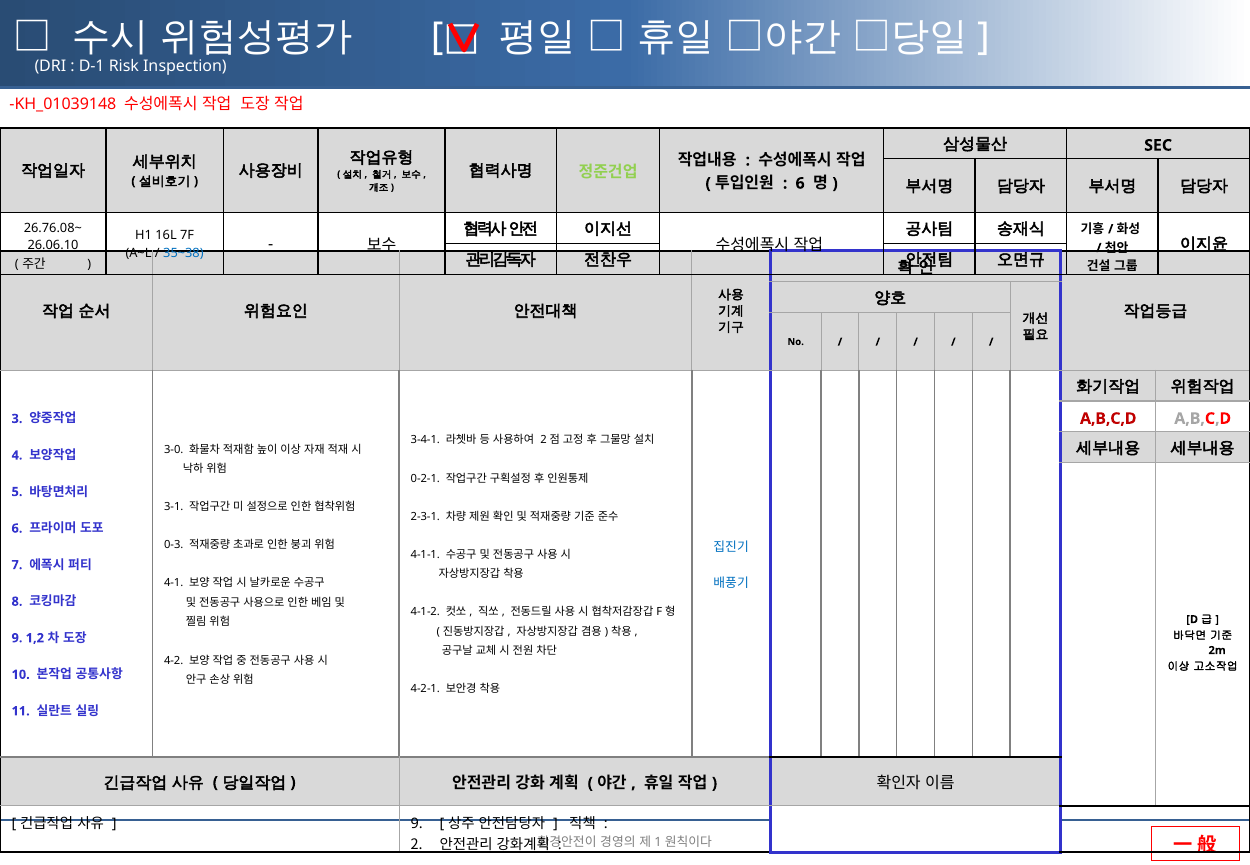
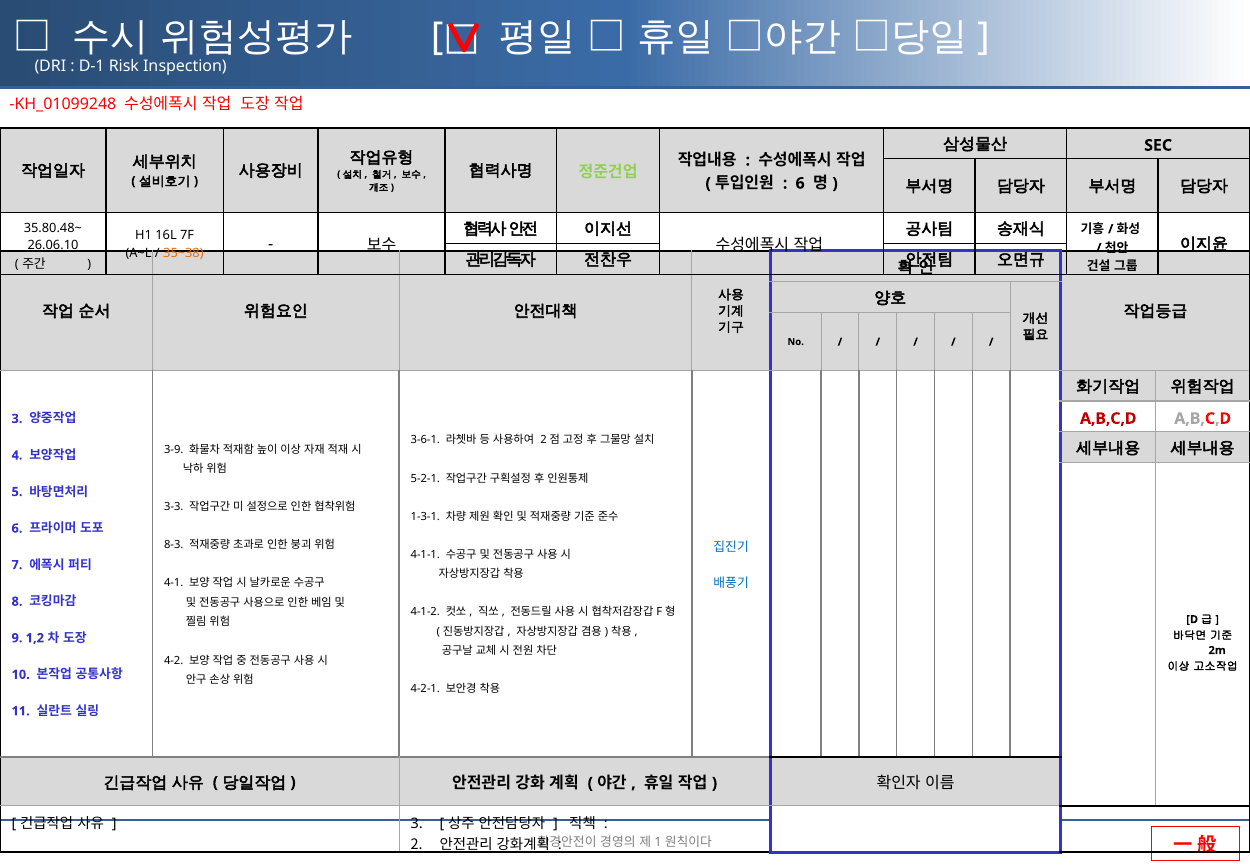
KH_01039148: KH_01039148 -> KH_01099248 (63, 104)
26.76.08~: 26.76.08~ -> 35.80.48~ (53, 228)
35~38 colour: blue -> orange (183, 253)
3-4-1: 3-4-1 -> 3-6-1 (425, 440)
3-0: 3-0 -> 3-9 (174, 450)
0-2-1: 0-2-1 -> 5-2-1 (425, 479)
3-1: 3-1 -> 3-3 (174, 507)
2-3-1: 2-3-1 -> 1-3-1 (425, 517)
0-3: 0-3 -> 8-3 (174, 545)
9: 9 -> 3 (417, 824)
